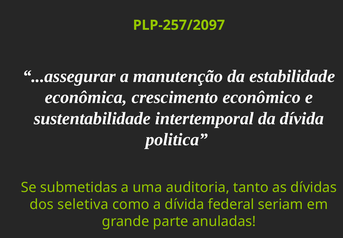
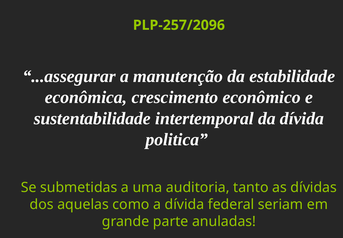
PLP-257/2097: PLP-257/2097 -> PLP-257/2096 (179, 25)
seletiva: seletiva -> aquelas (83, 204)
